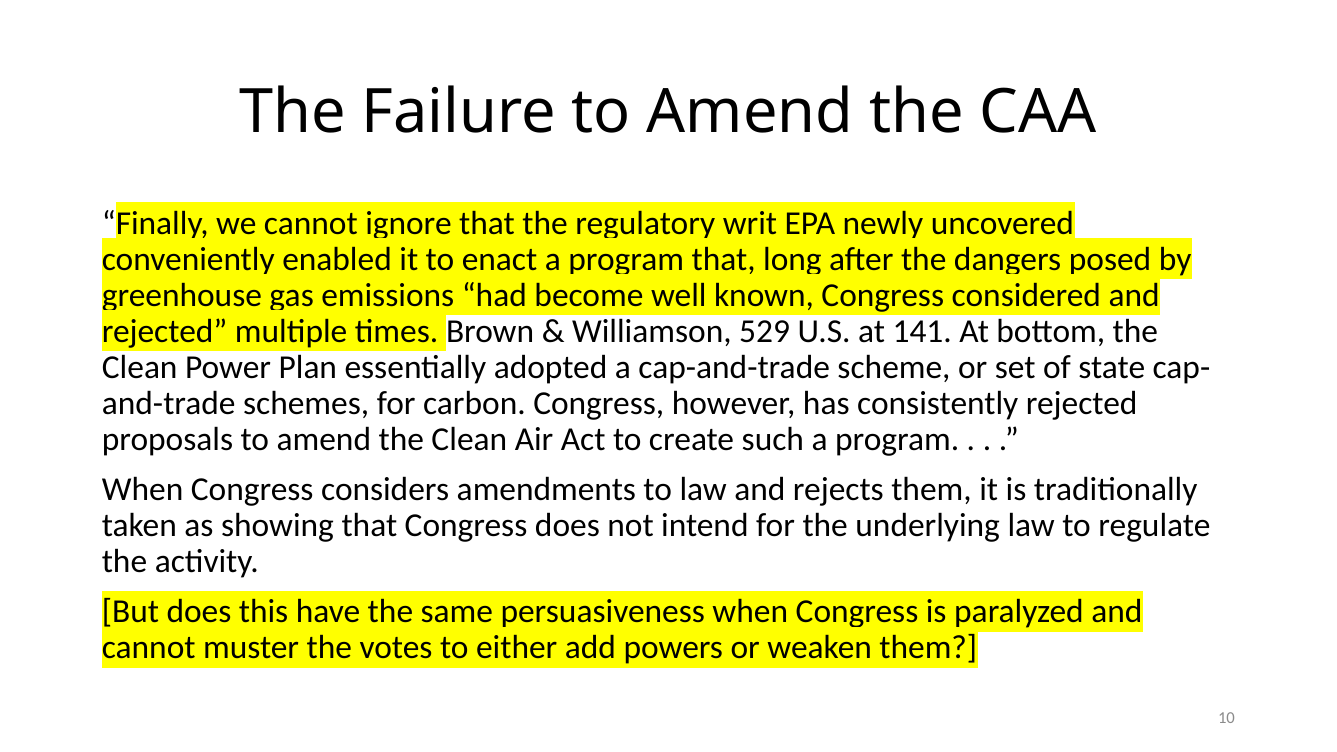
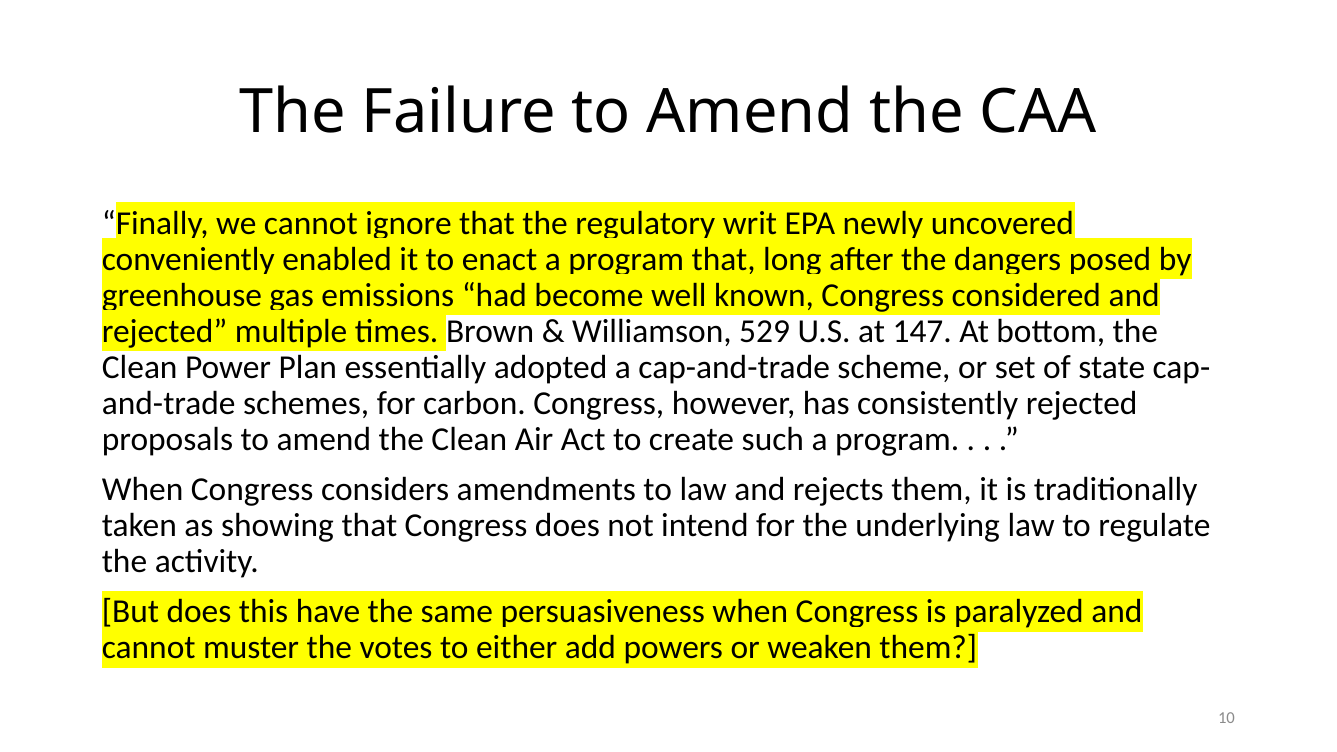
141: 141 -> 147 (922, 331)
